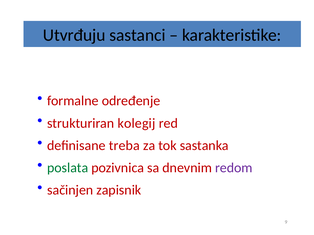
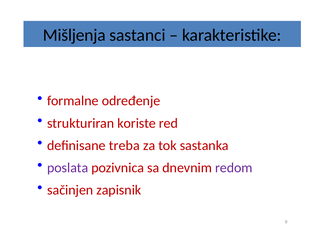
Utvrđuju: Utvrđuju -> Mišljenja (74, 35)
kolegij: kolegij -> koriste (137, 123)
poslata colour: green -> purple (68, 168)
